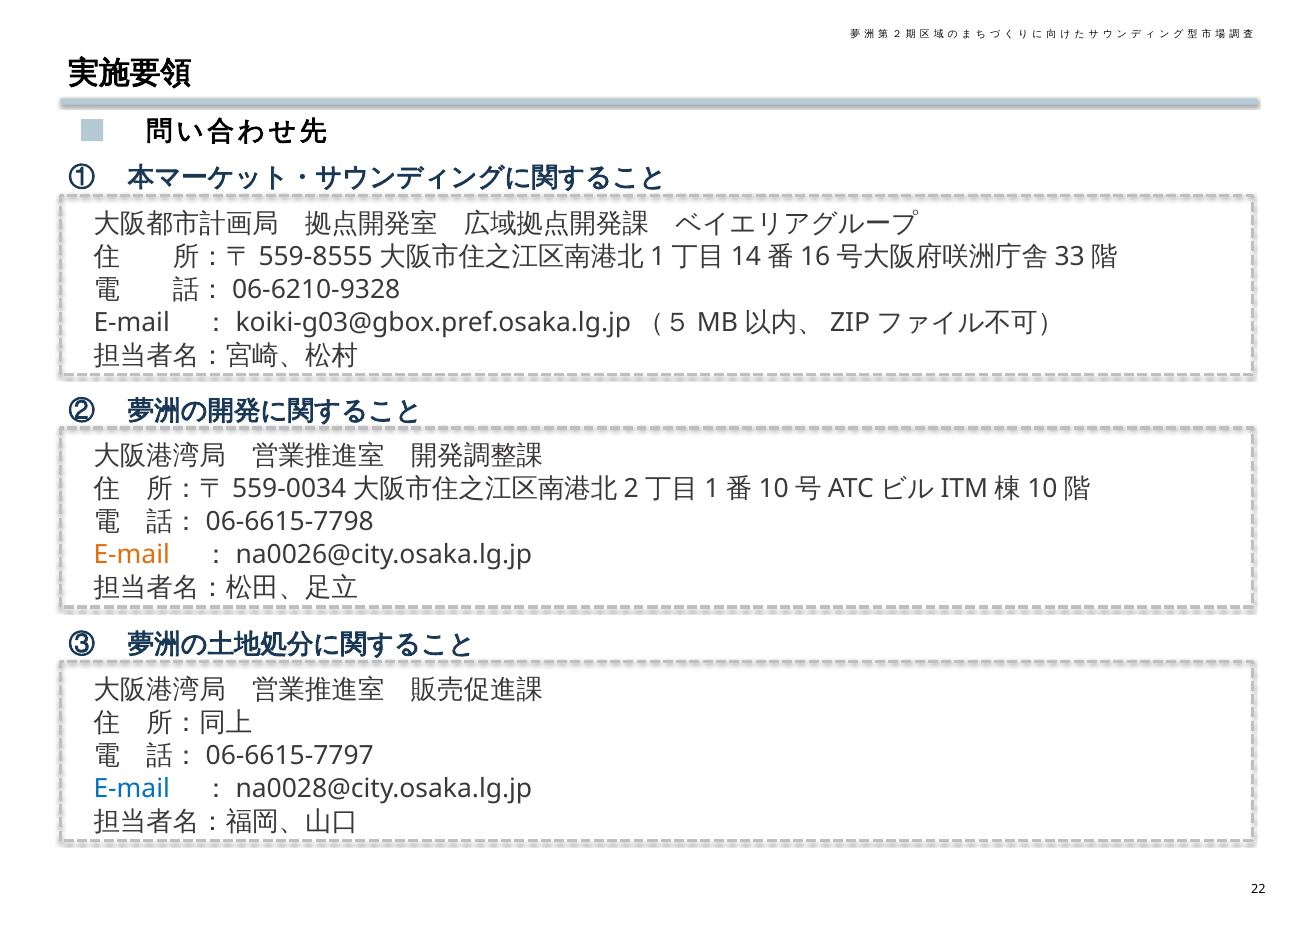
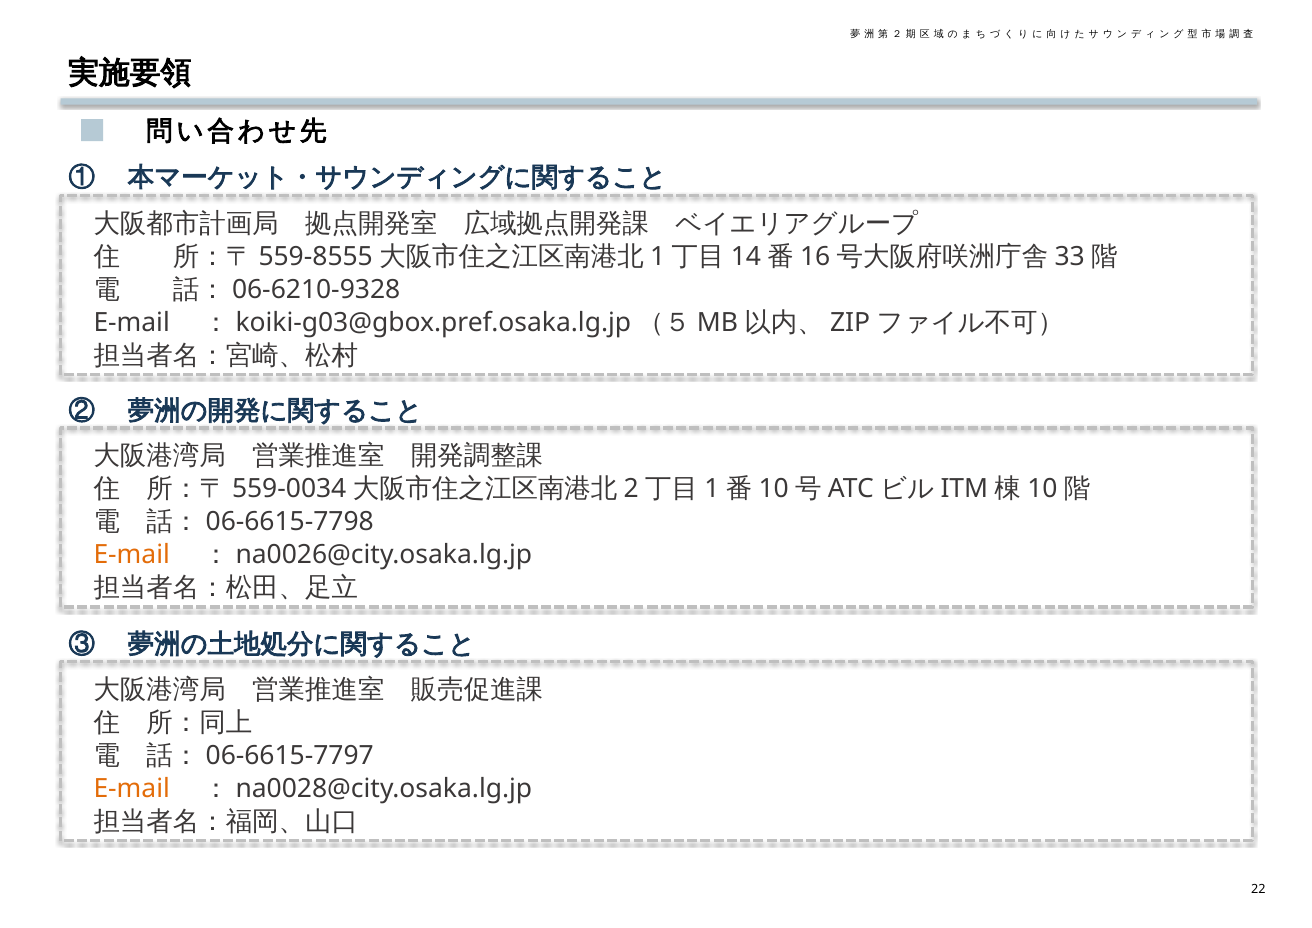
E-mail colour: blue -> orange (132, 788)
